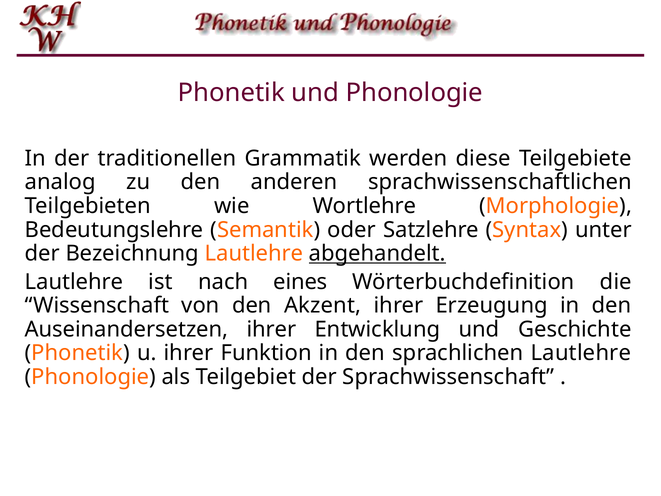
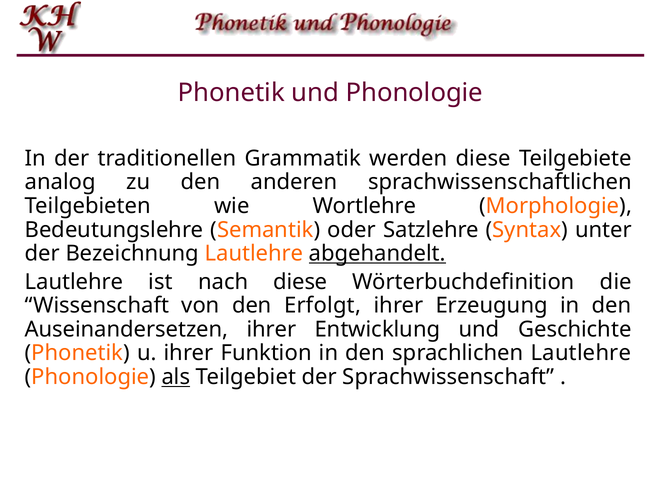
nach eines: eines -> diese (300, 282)
Akzent: Akzent -> Erfolgt (323, 305)
als underline: none -> present (176, 377)
